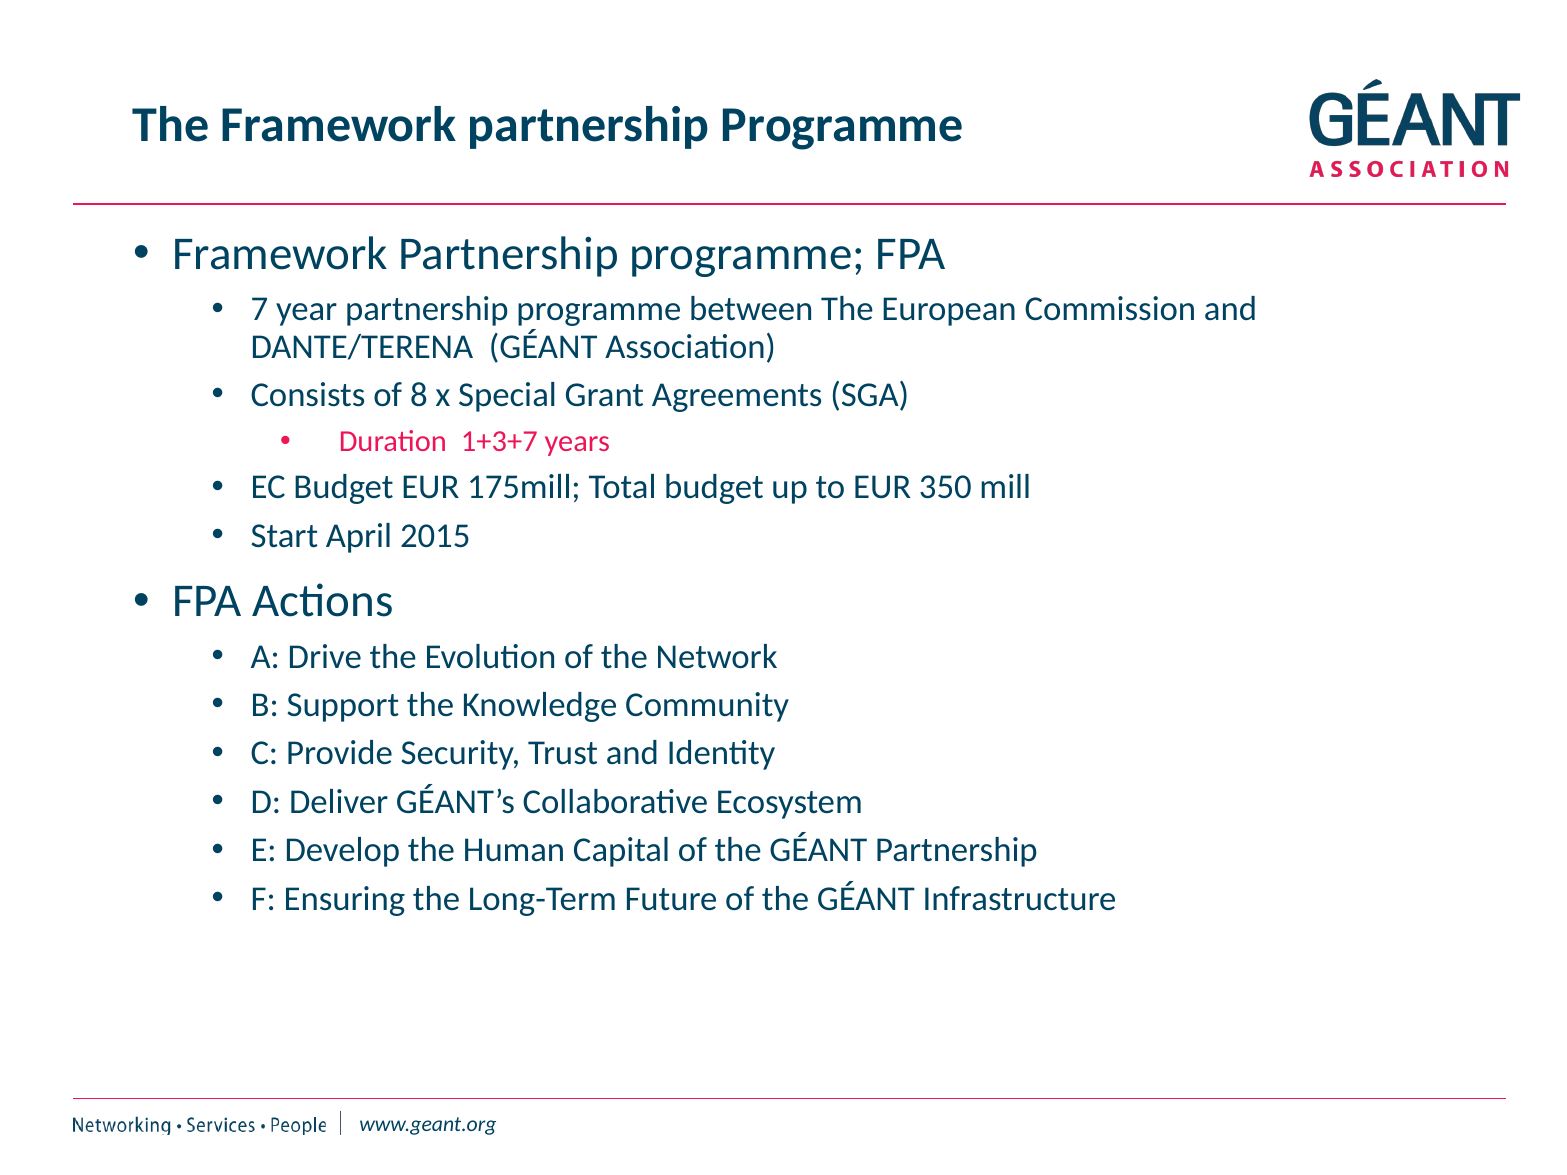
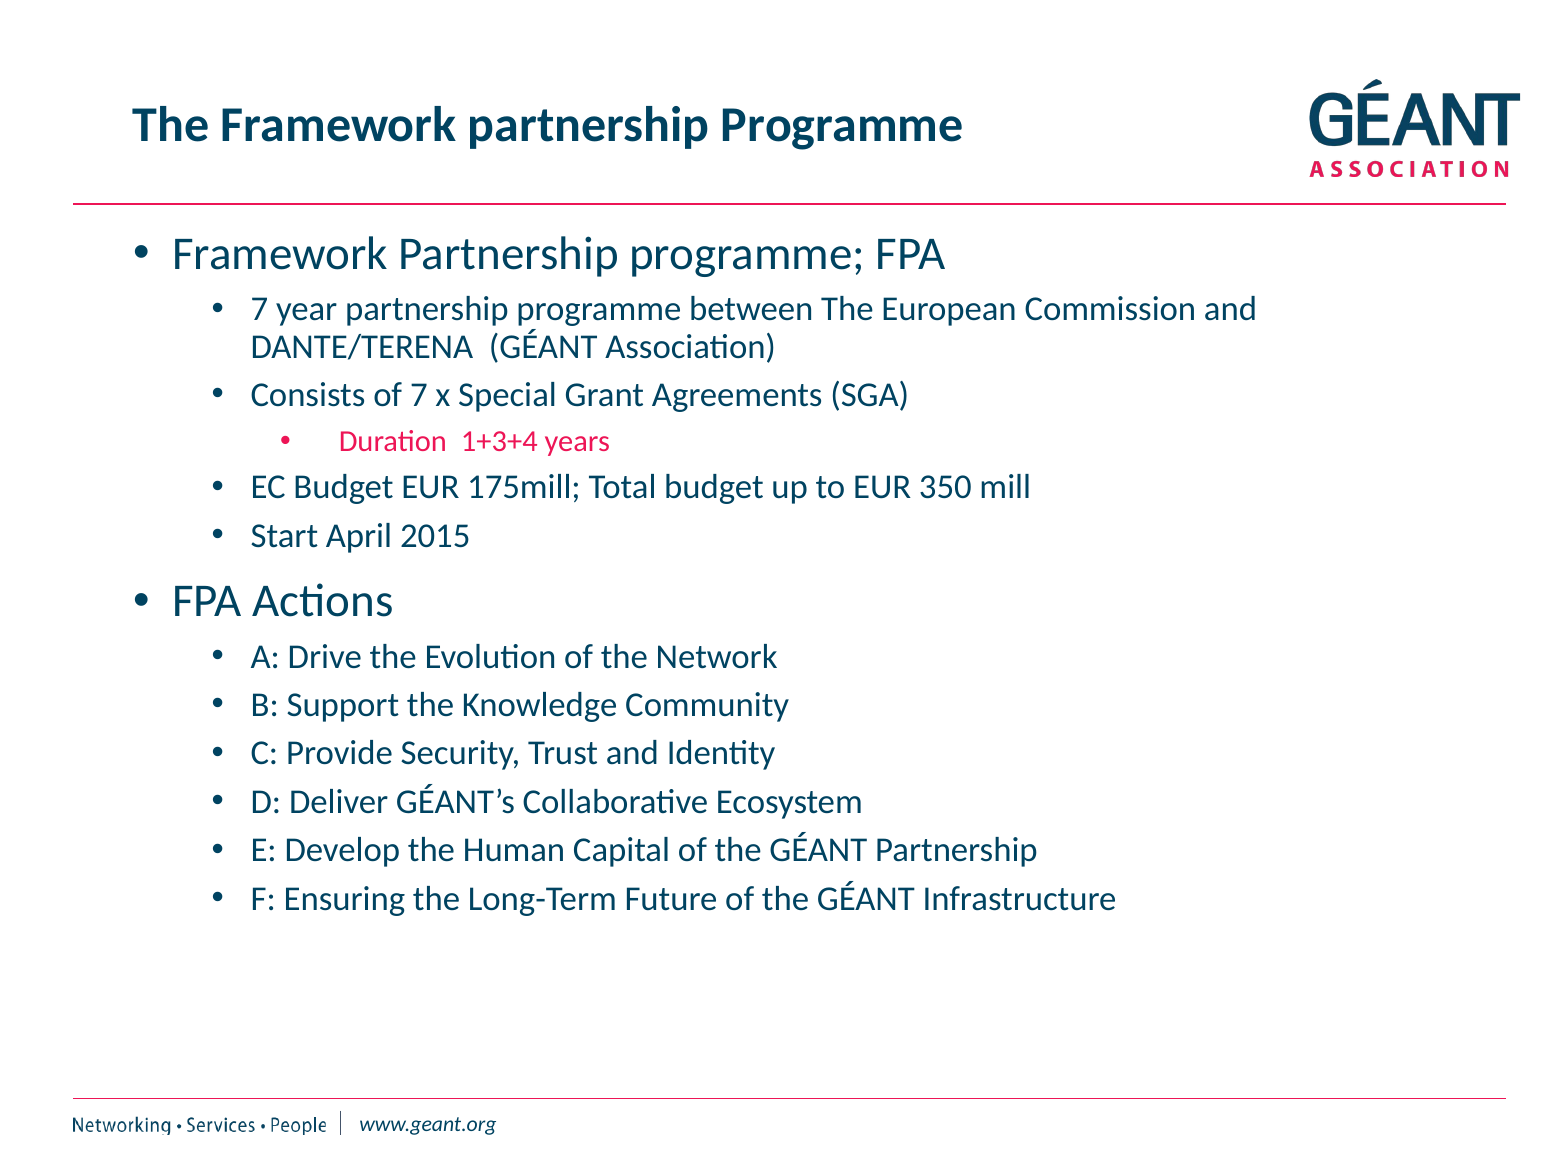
of 8: 8 -> 7 (419, 395)
1+3+7: 1+3+7 -> 1+3+4 (499, 441)
